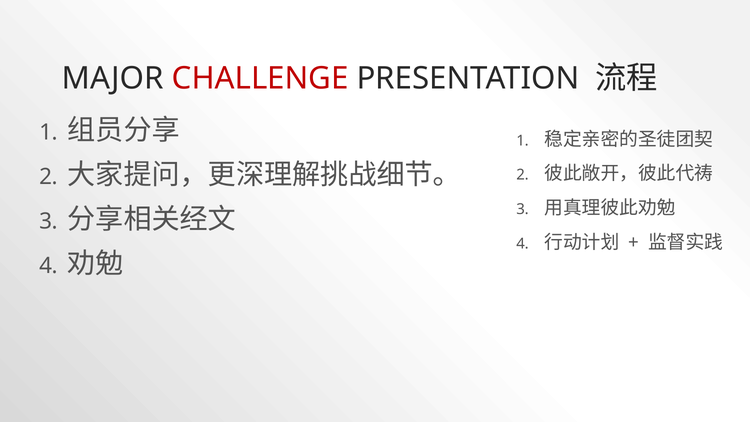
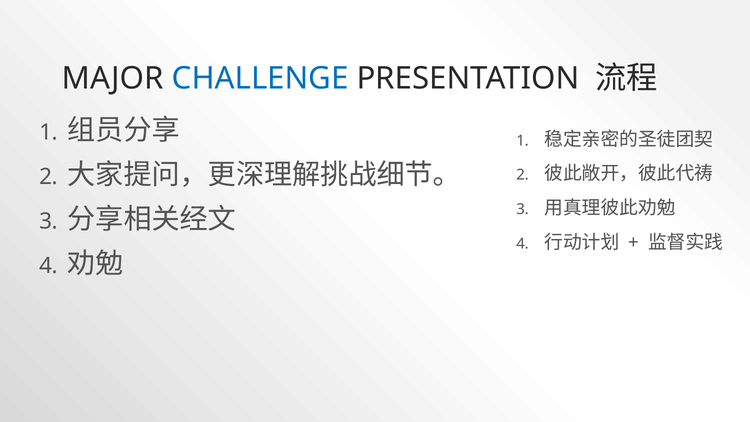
CHALLENGE colour: red -> blue (260, 79)
